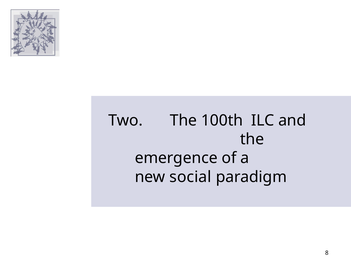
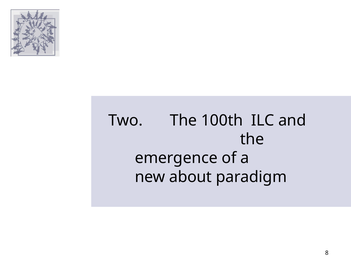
social: social -> about (191, 176)
